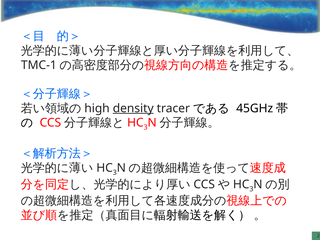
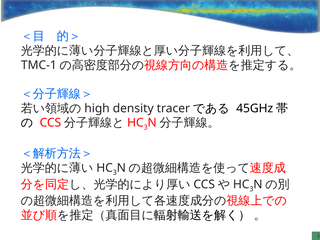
density underline: present -> none (133, 108)
